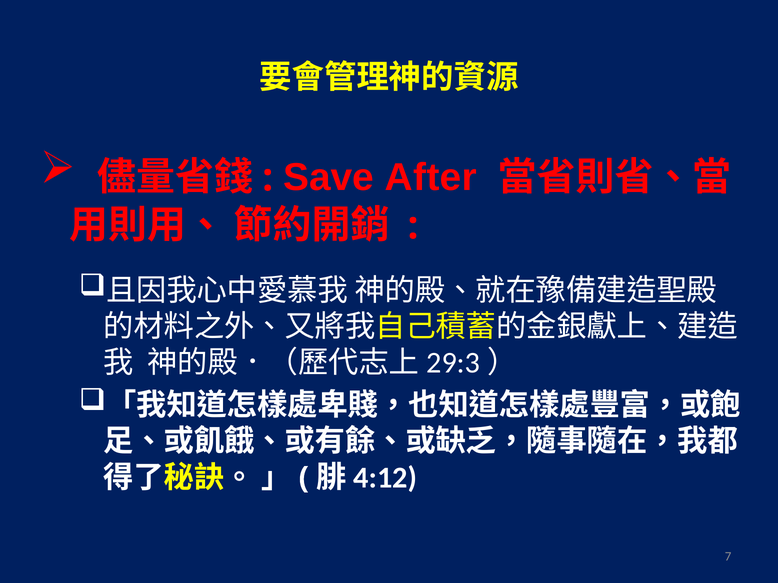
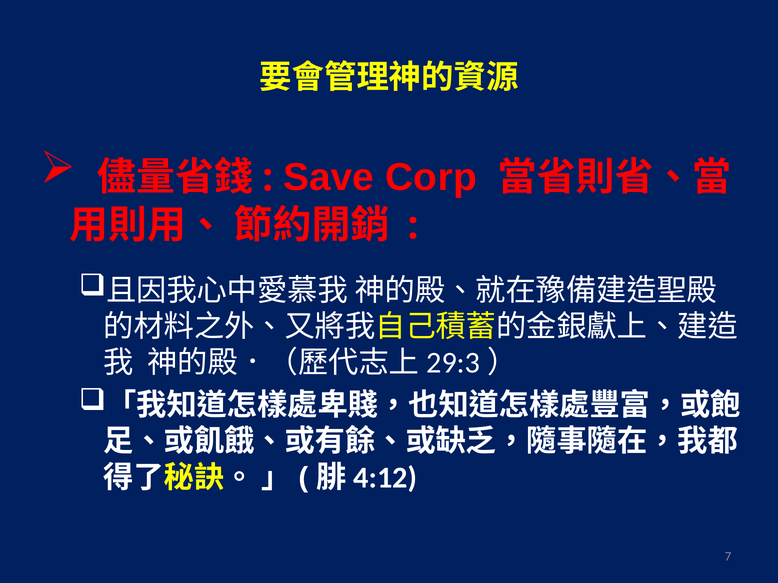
After: After -> Corp (431, 178)
